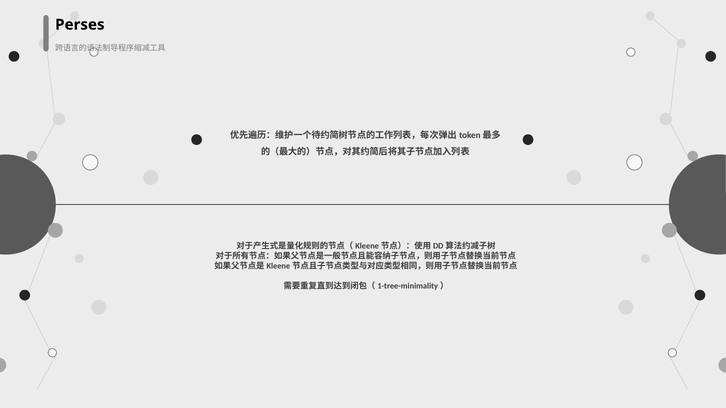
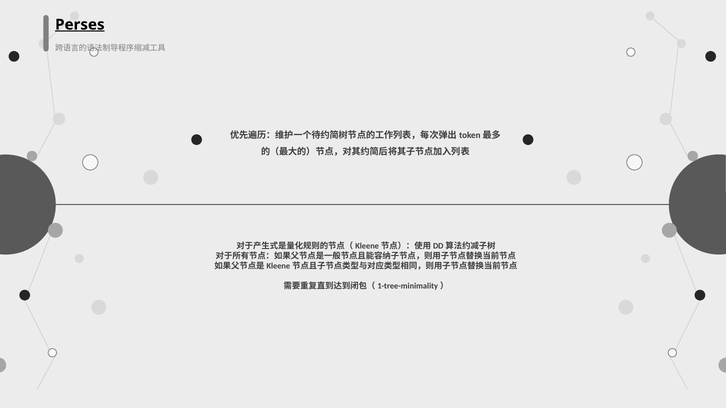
Perses underline: none -> present (80, 25)
